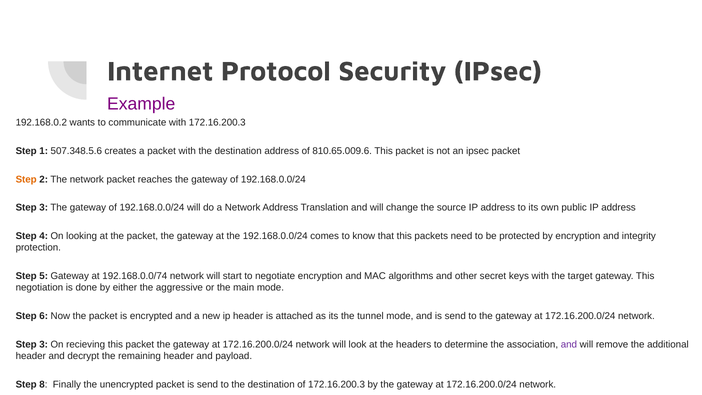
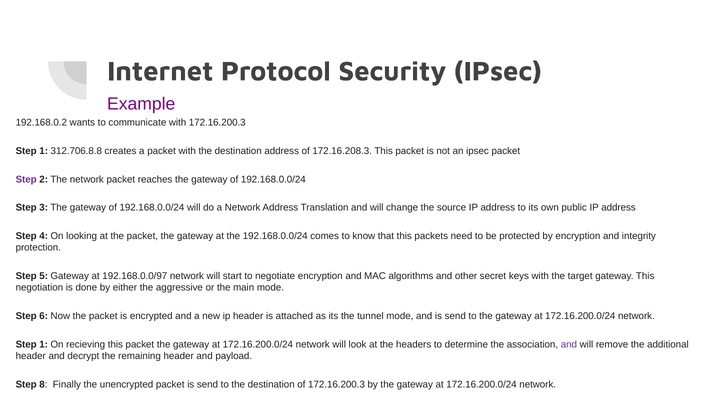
507.348.5.6: 507.348.5.6 -> 312.706.8.8 (76, 151)
810.65.009.6: 810.65.009.6 -> 172.16.208.3 (342, 151)
Step colour: orange -> purple (26, 179)
192.168.0.0/74: 192.168.0.0/74 -> 192.168.0.0/97 (135, 276)
3: 3 -> 1 (44, 344)
